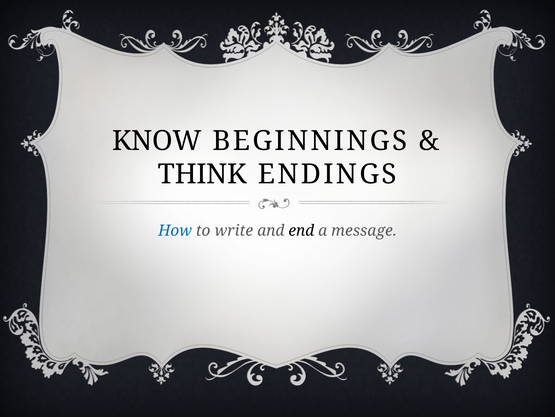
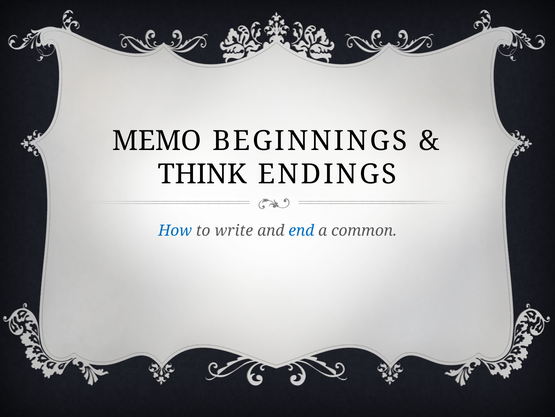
KNOW: KNOW -> MEMO (157, 141)
end colour: black -> blue (301, 230)
message: message -> common (364, 230)
